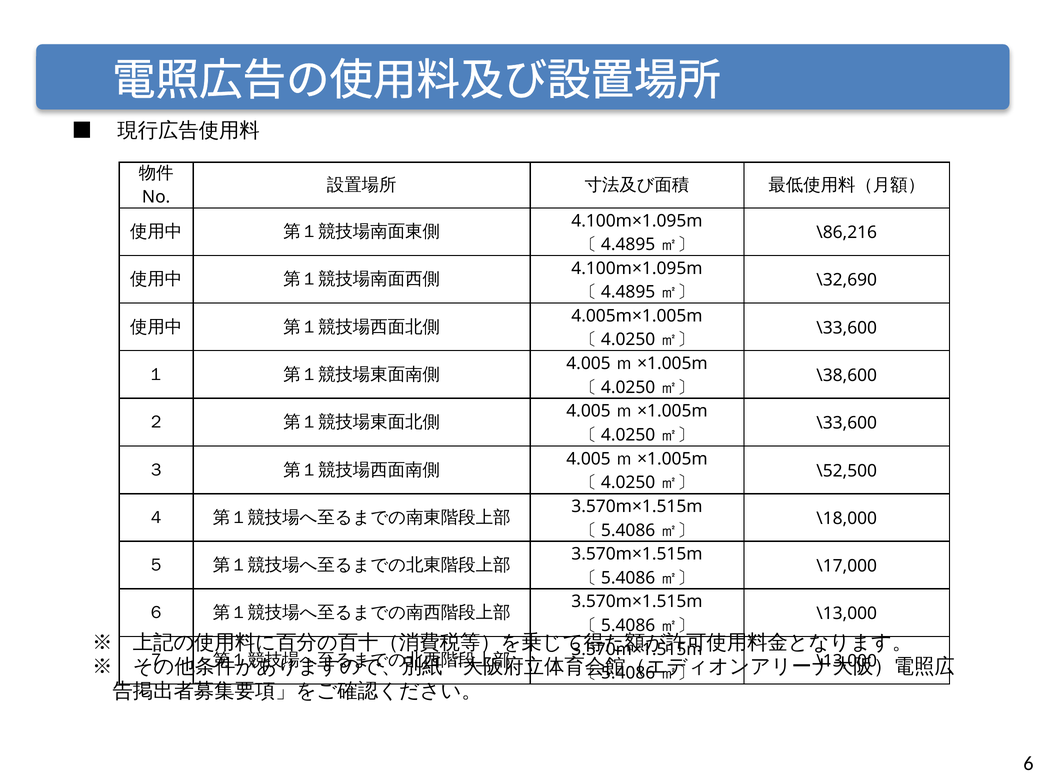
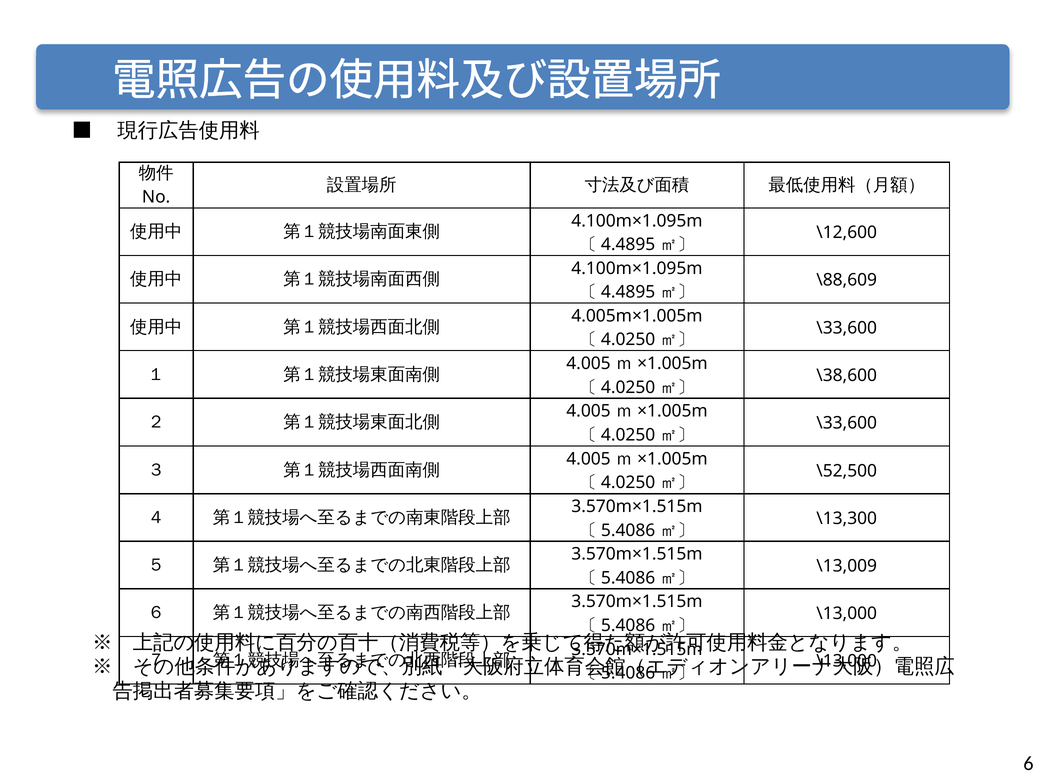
\86,216: \86,216 -> \12,600 (847, 233)
\32,690: \32,690 -> \88,609 (847, 280)
\18,000: \18,000 -> \13,300 (847, 519)
\17,000: \17,000 -> \13,009 (847, 566)
